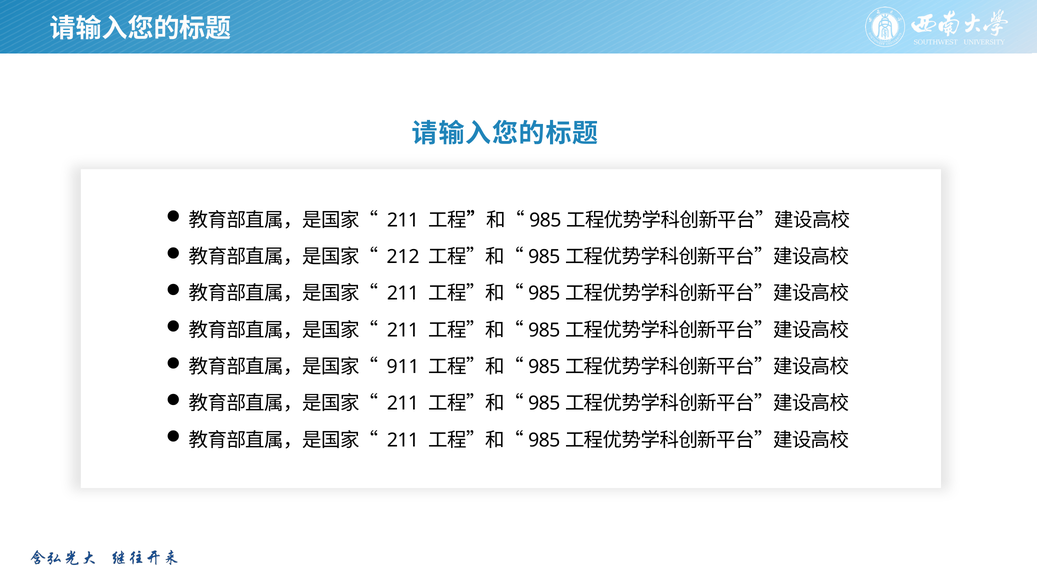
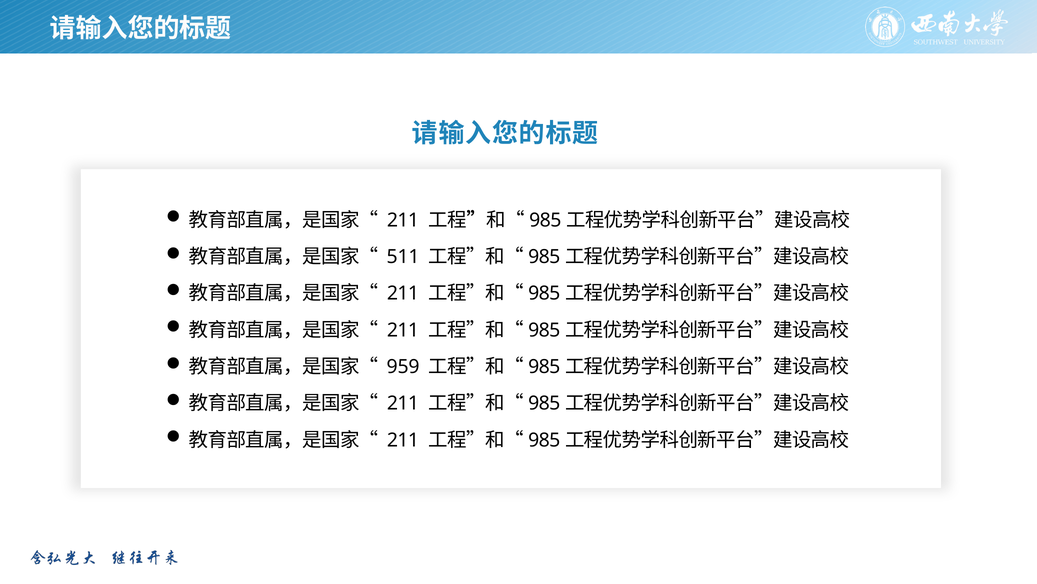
212: 212 -> 511 (403, 257)
911: 911 -> 959 (403, 366)
